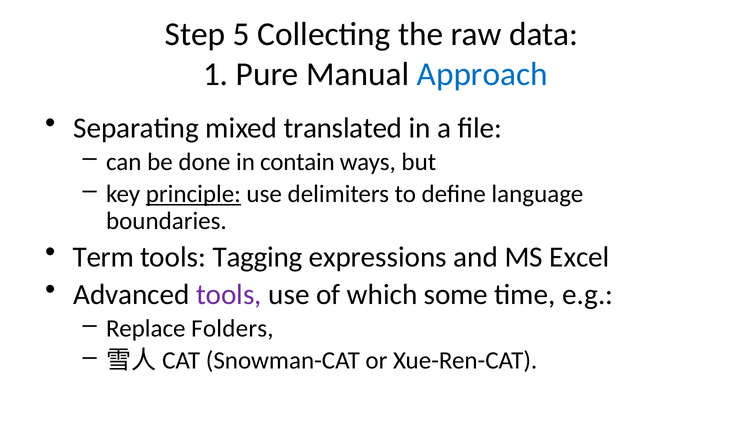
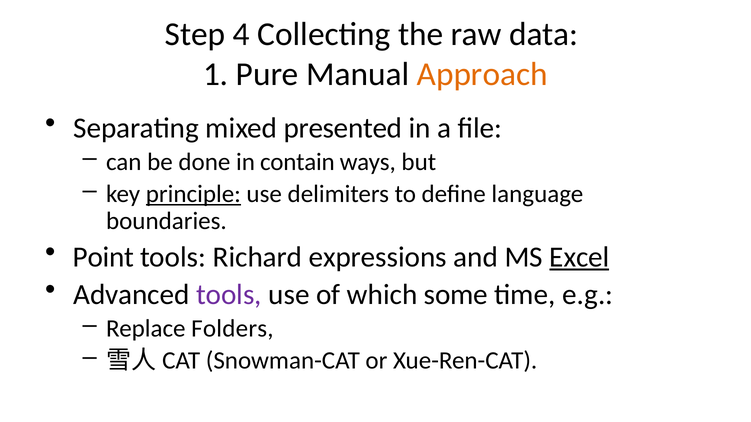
5: 5 -> 4 (241, 34)
Approach colour: blue -> orange (482, 74)
translated: translated -> presented (343, 128)
Term: Term -> Point (103, 257)
Tagging: Tagging -> Richard (257, 257)
Excel underline: none -> present (579, 257)
